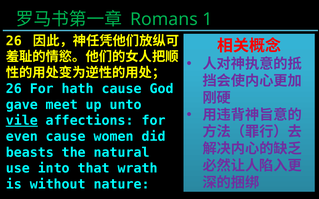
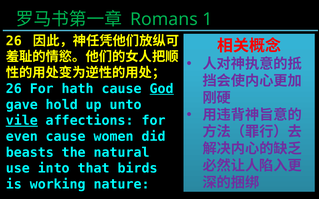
God underline: none -> present (162, 89)
meet: meet -> hold (62, 105)
wrath: wrath -> birds (138, 169)
without: without -> working (58, 185)
